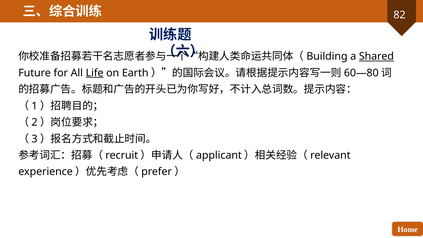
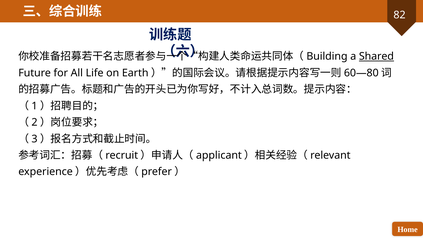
Life underline: present -> none (95, 73)
